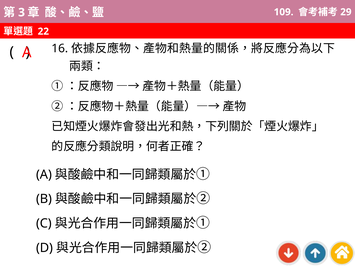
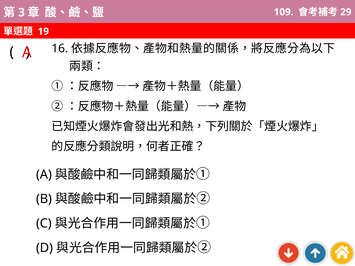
22: 22 -> 19 (43, 31)
